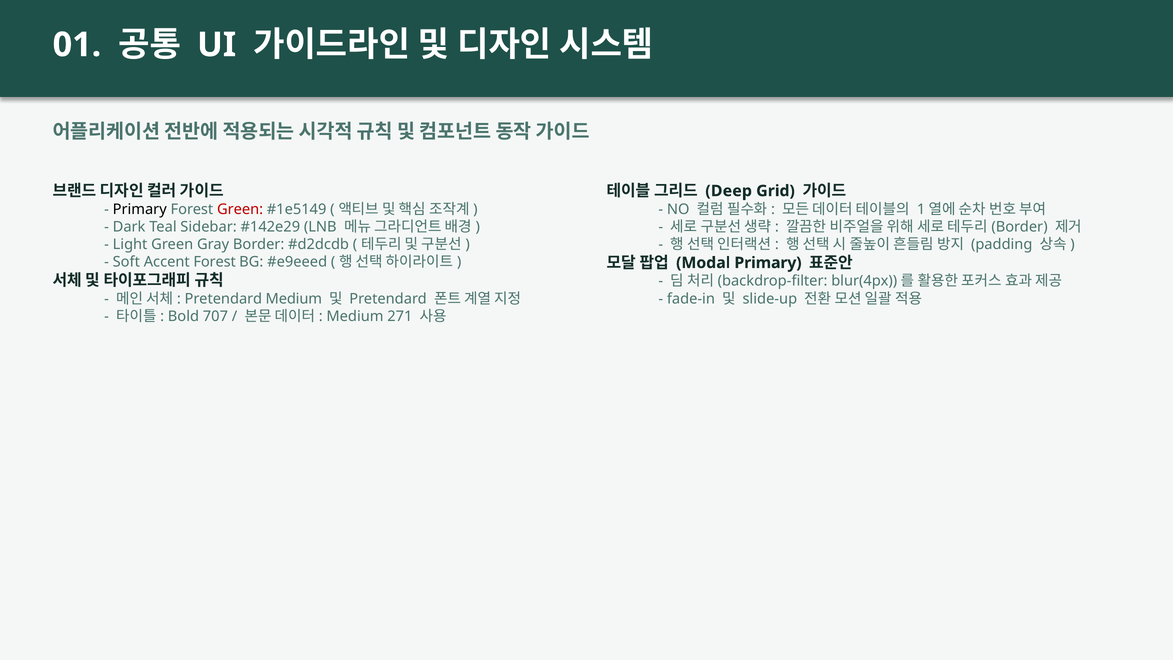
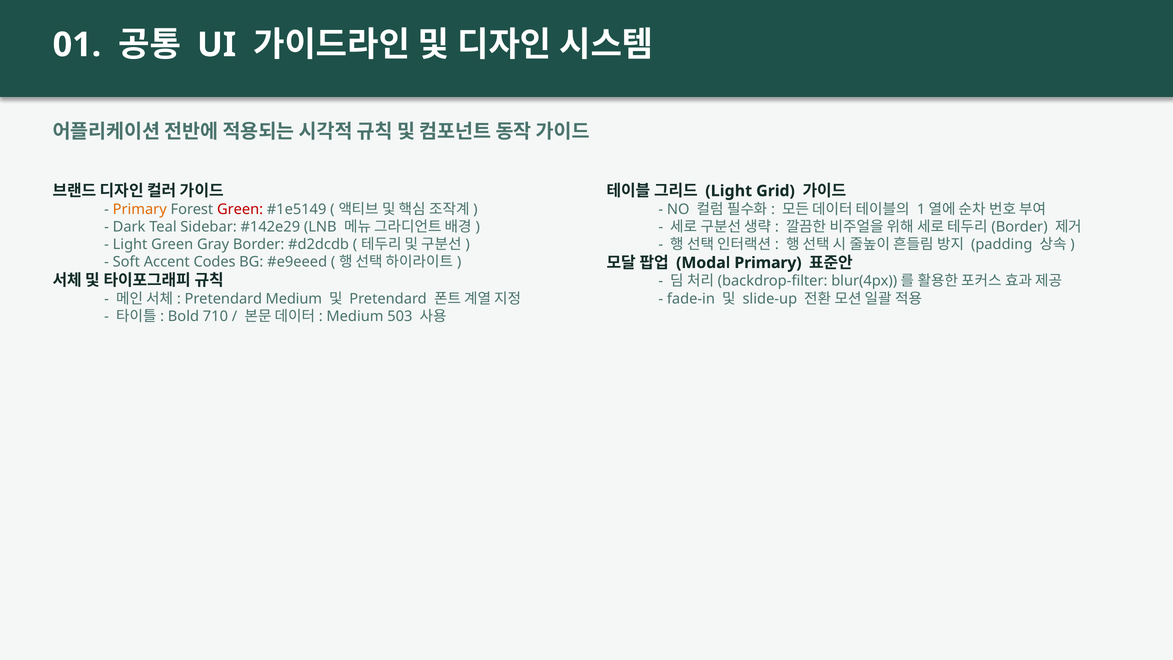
Deep: Deep -> Light (729, 191)
Primary colour: black -> orange (140, 209)
Accent Forest: Forest -> Codes (215, 262)
707: 707 -> 710 (215, 316)
271: 271 -> 503 (400, 316)
